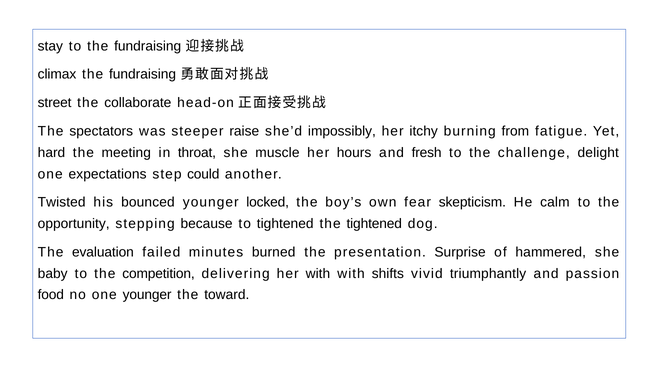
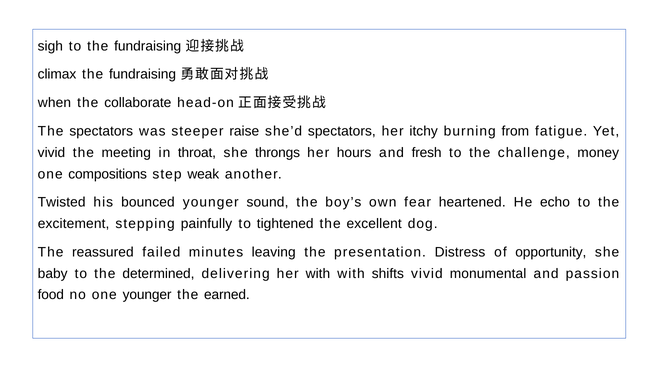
stay: stay -> sigh (50, 46)
street: street -> when (54, 103)
she’d impossibly: impossibly -> spectators (342, 131)
hard: hard -> vivid (52, 152)
muscle: muscle -> throngs (278, 152)
delight: delight -> money (598, 152)
expectations: expectations -> compositions (108, 174)
could: could -> weak (203, 174)
locked: locked -> sound (267, 202)
skepticism: skepticism -> heartened (472, 202)
calm: calm -> echo (555, 202)
opportunity: opportunity -> excitement (74, 224)
because: because -> painfully (206, 224)
the tightened: tightened -> excellent (374, 224)
evaluation: evaluation -> reassured (103, 252)
burned: burned -> leaving (274, 252)
Surprise: Surprise -> Distress (460, 252)
hammered: hammered -> opportunity (551, 252)
competition: competition -> determined (158, 273)
triumphantly: triumphantly -> monumental (488, 273)
toward: toward -> earned (227, 295)
